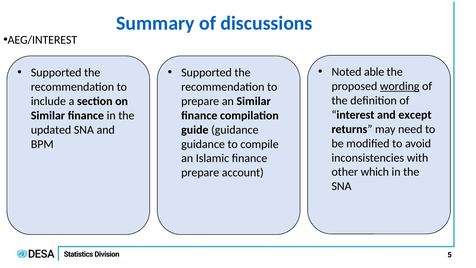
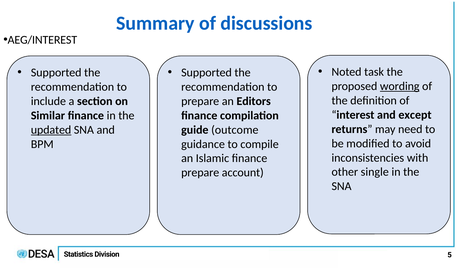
able: able -> task (374, 72)
an Similar: Similar -> Editors (254, 101)
updated underline: none -> present (51, 130)
guide guidance: guidance -> outcome (235, 130)
which: which -> single (375, 172)
